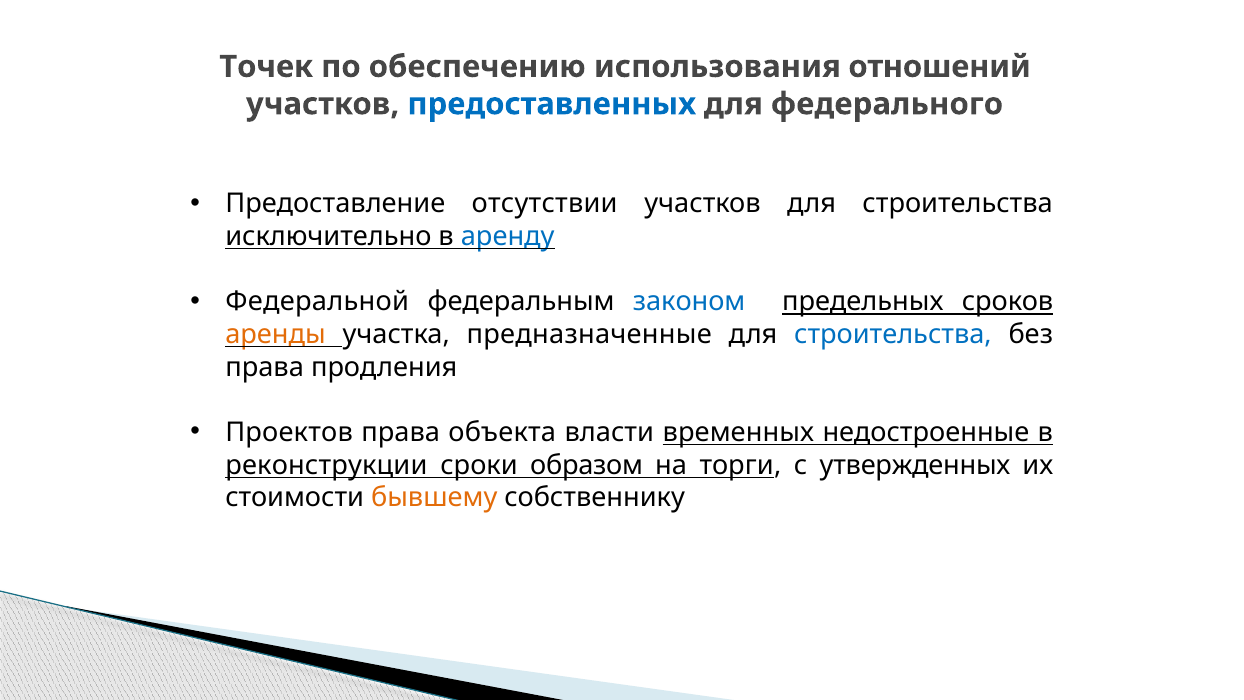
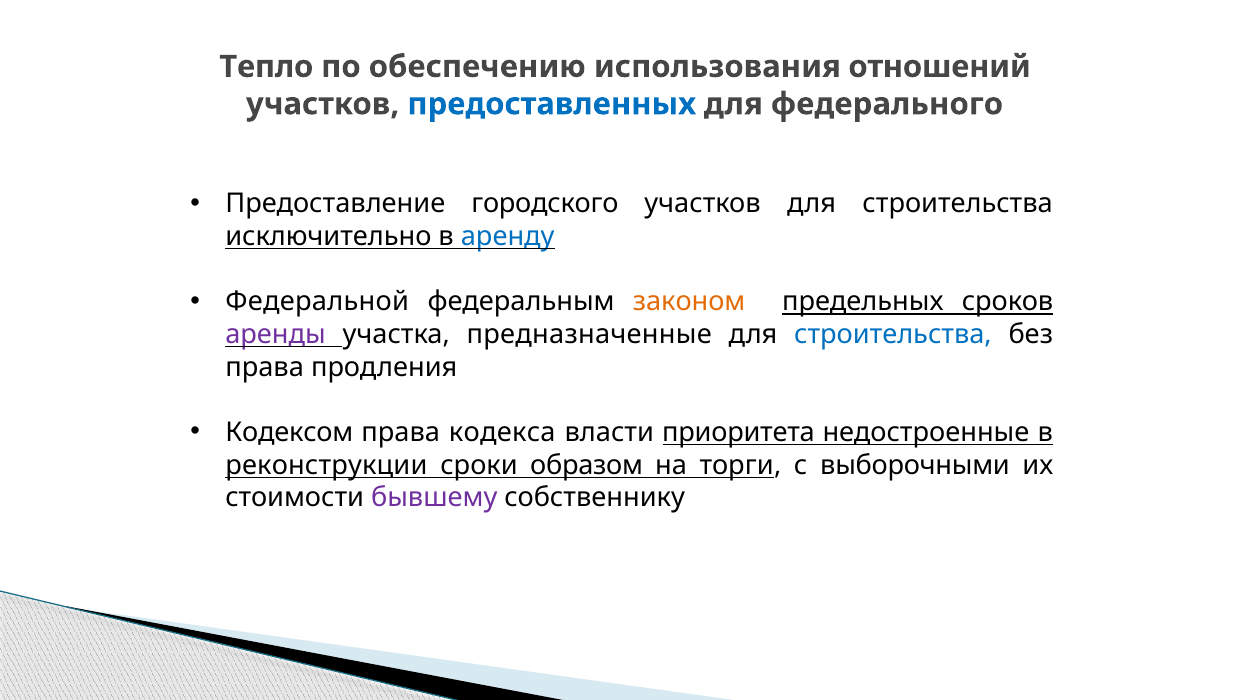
Точек: Точек -> Тепло (266, 67)
отсутствии: отсутствии -> городского (545, 204)
законом colour: blue -> orange (689, 302)
аренды colour: orange -> purple (276, 334)
Проектов: Проектов -> Кодексом (289, 432)
объекта: объекта -> кодекса (502, 432)
временных: временных -> приоритета (739, 432)
утвержденных: утвержденных -> выборочными (915, 465)
бывшему colour: orange -> purple (434, 498)
